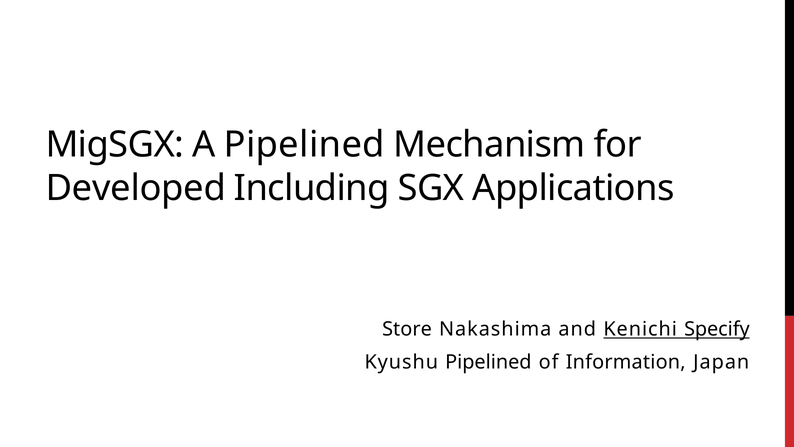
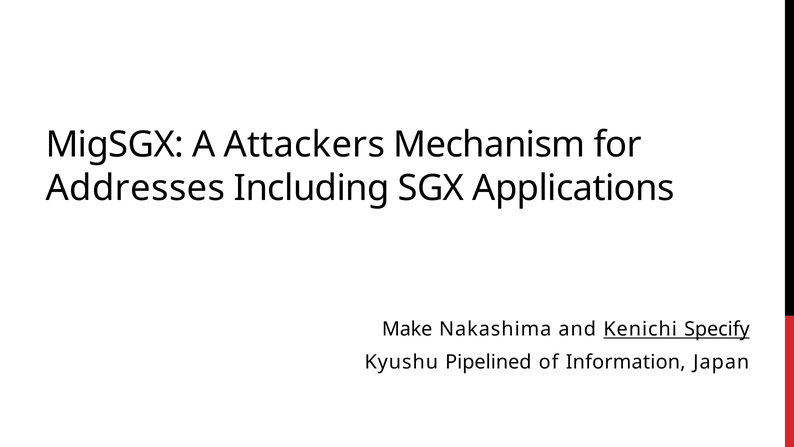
A Pipelined: Pipelined -> Attackers (304, 144)
Developed: Developed -> Addresses (136, 188)
Store: Store -> Make (407, 329)
